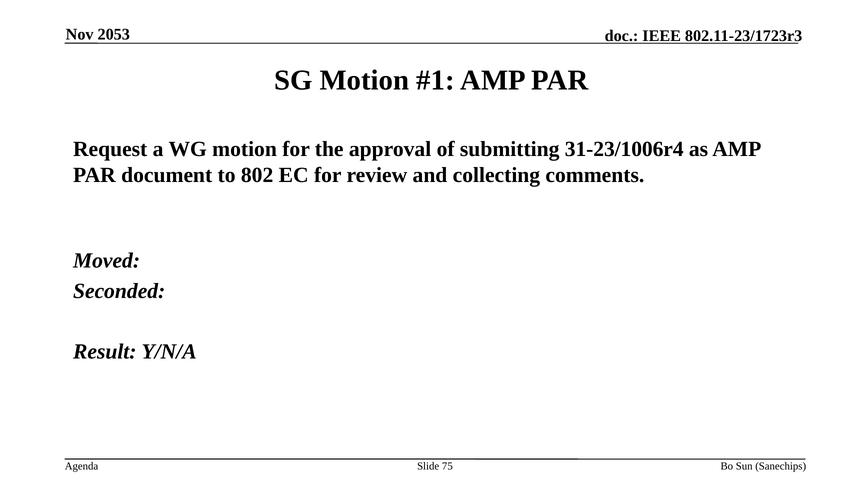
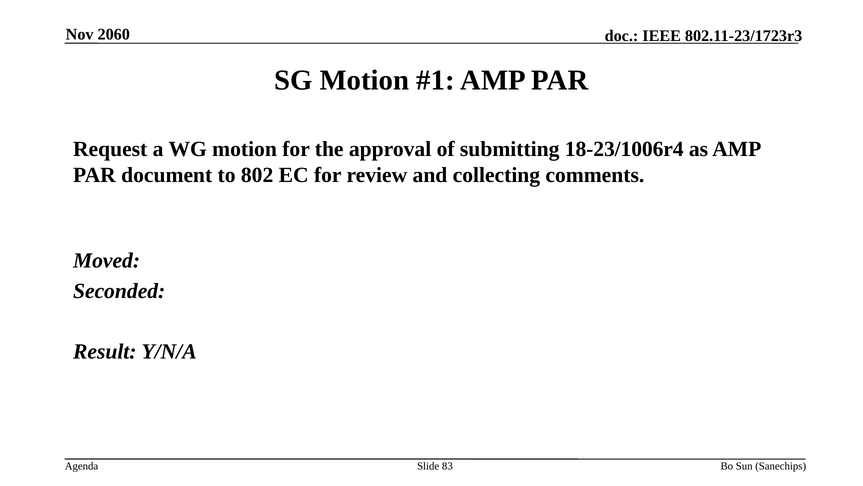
2053: 2053 -> 2060 (114, 34)
31-23/1006r4: 31-23/1006r4 -> 18-23/1006r4 (624, 149)
75: 75 -> 83 (447, 466)
